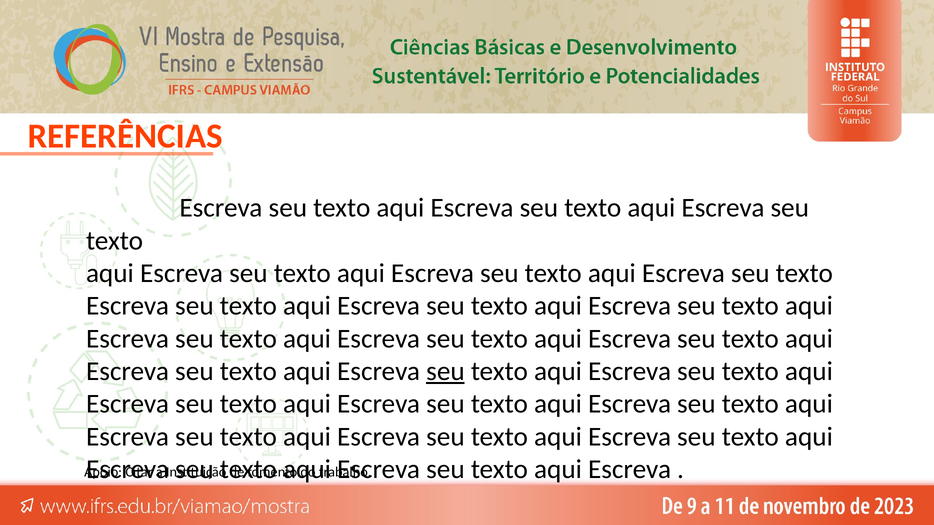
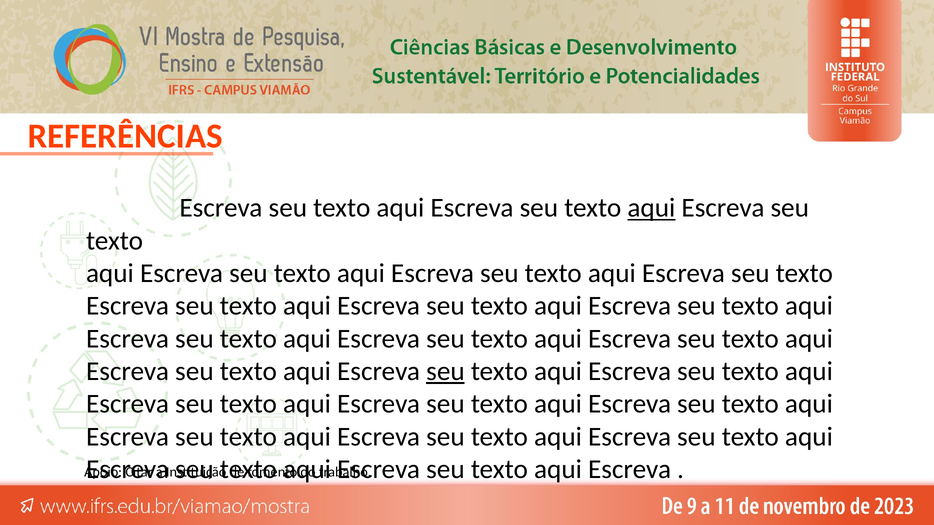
aqui underline: none -> present (651, 208)
